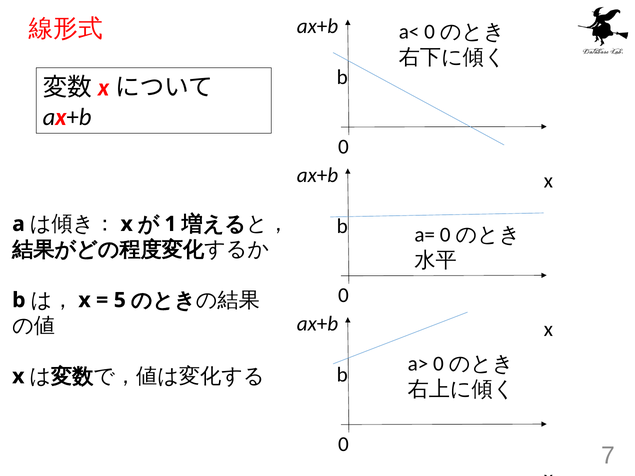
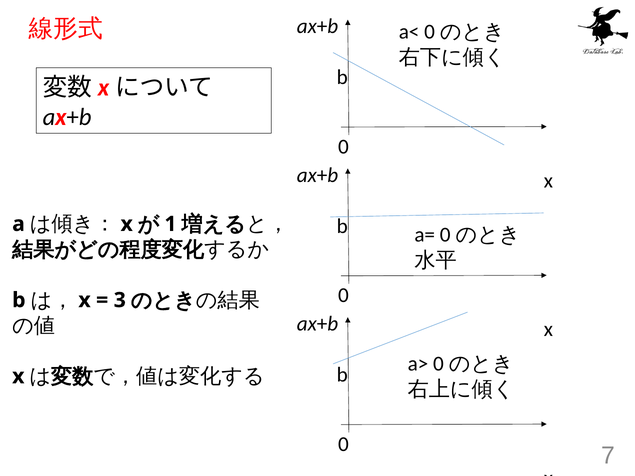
5: 5 -> 3 (120, 300)
